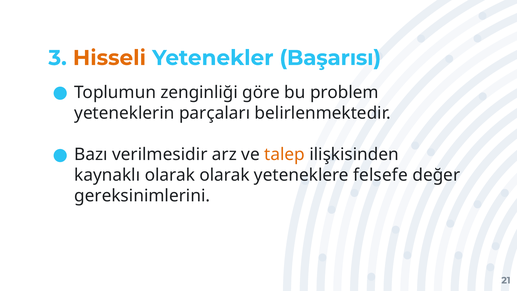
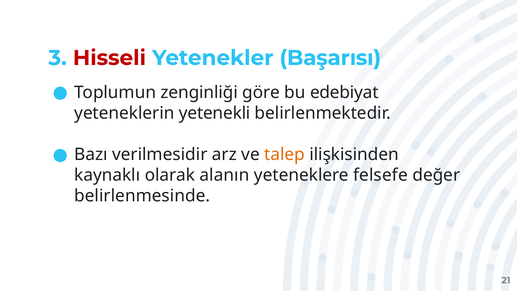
Hisseli colour: orange -> red (109, 58)
problem: problem -> edebiyat (344, 92)
parçaları: parçaları -> yetenekli (215, 113)
olarak olarak: olarak -> alanın (224, 175)
gereksinimlerini: gereksinimlerini -> belirlenmesinde (142, 196)
